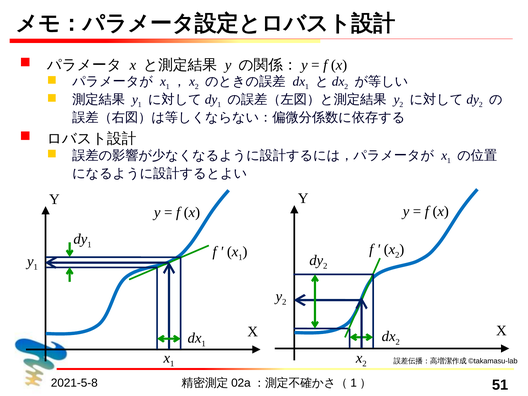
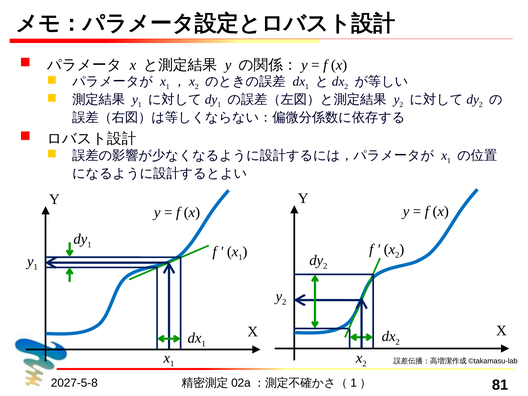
2021-5-8: 2021-5-8 -> 2027-5-8 (74, 383)
51: 51 -> 81 (500, 385)
